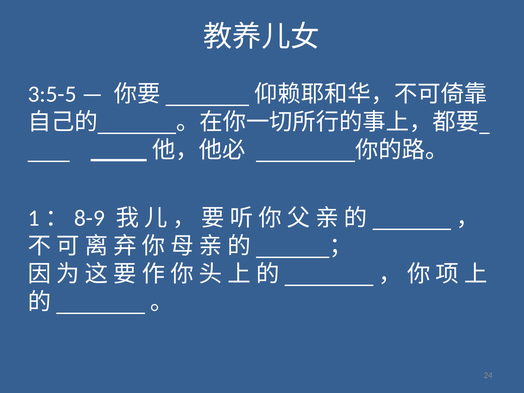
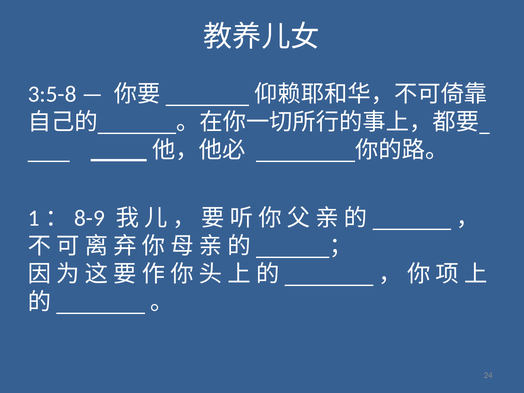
3:5-5: 3:5-5 -> 3:5-8 (52, 94)
